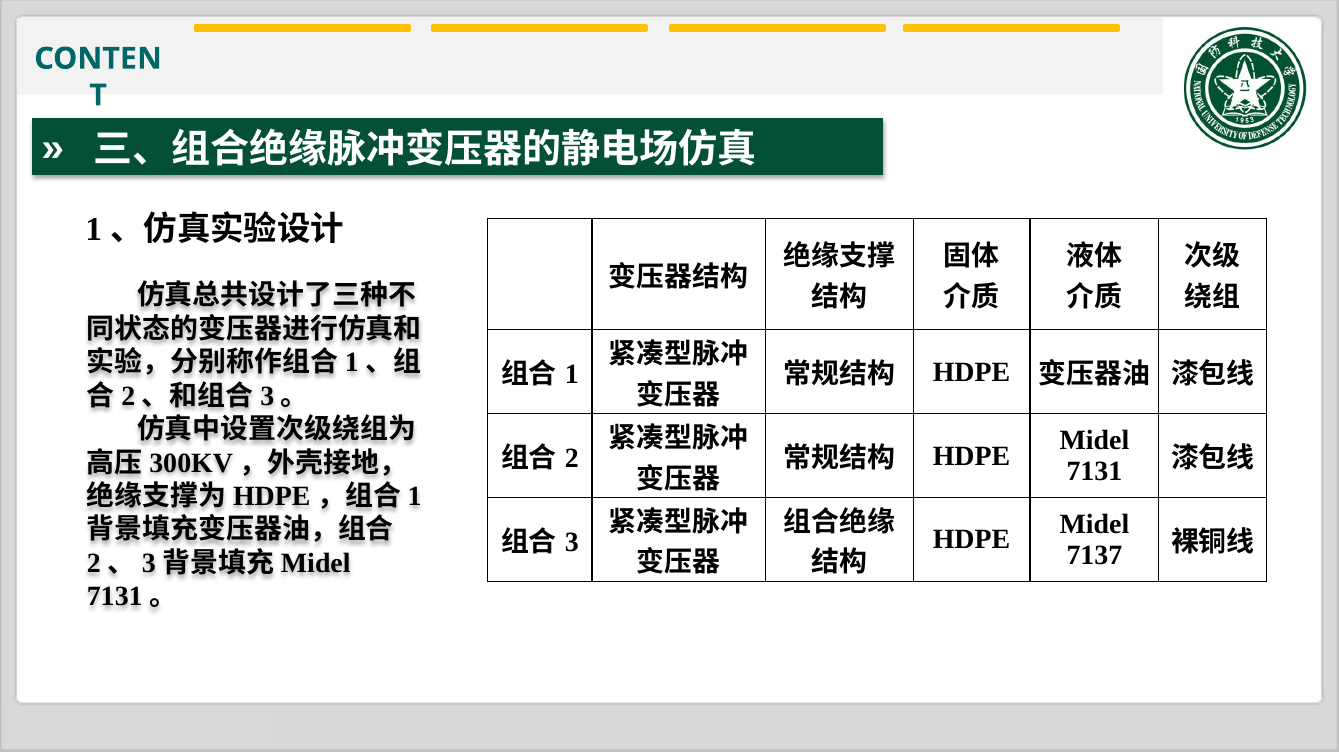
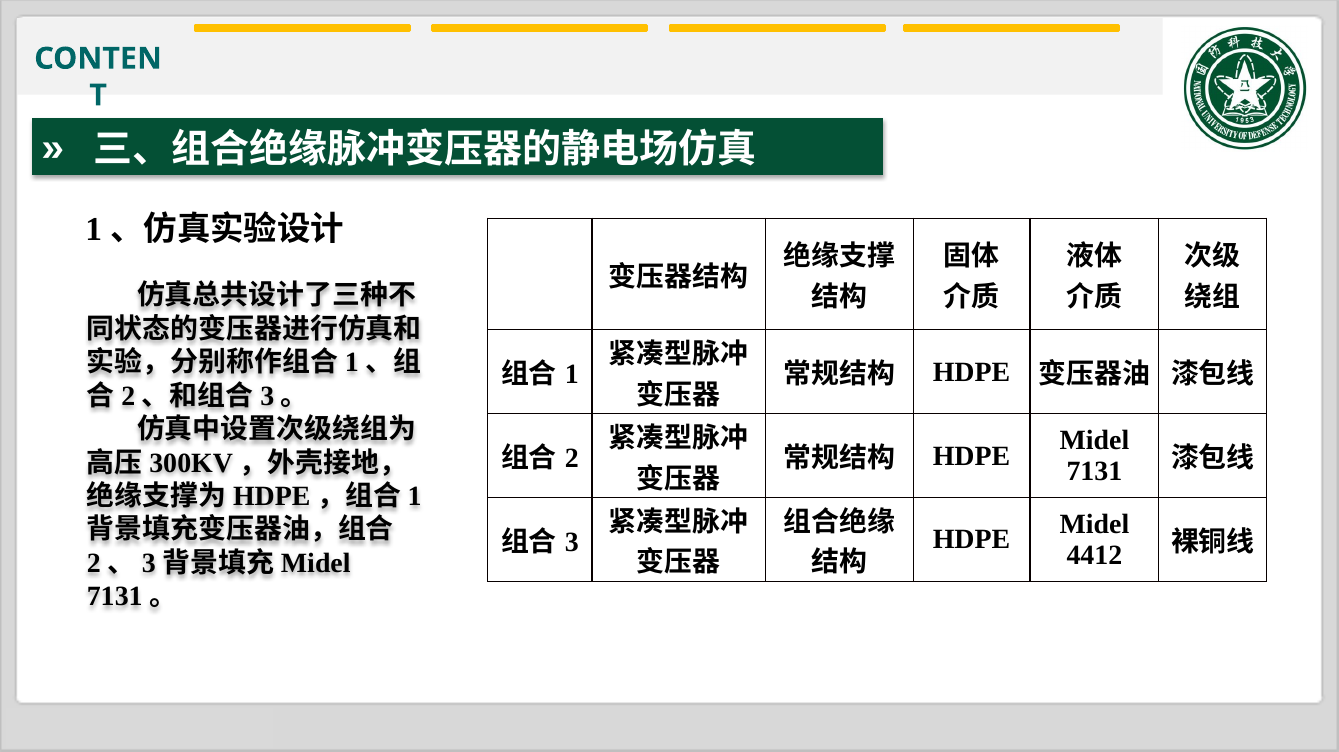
7137: 7137 -> 4412 (1094, 556)
